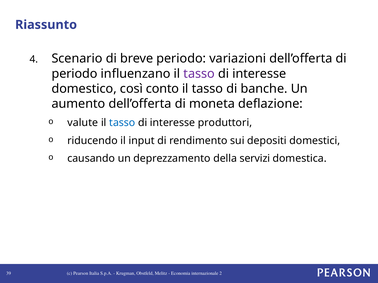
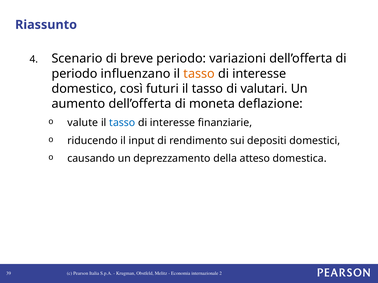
tasso colour: purple -> orange (199, 74)
conto: conto -> futuri (162, 89)
banche: banche -> valutari (264, 89)
produttori: produttori -> finanziarie (225, 123)
servizi: servizi -> atteso (255, 159)
